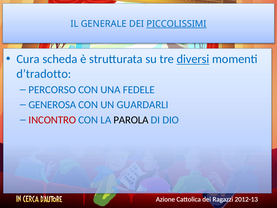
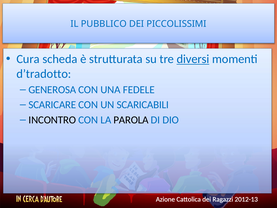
GENERALE: GENERALE -> PUBBLICO (104, 24)
PICCOLISSIMI underline: present -> none (176, 24)
PERCORSO: PERCORSO -> GENEROSA (52, 90)
GENEROSA: GENEROSA -> SCARICARE (52, 105)
GUARDARLI: GUARDARLI -> SCARICABILI (143, 105)
INCONTRO colour: red -> black (52, 120)
